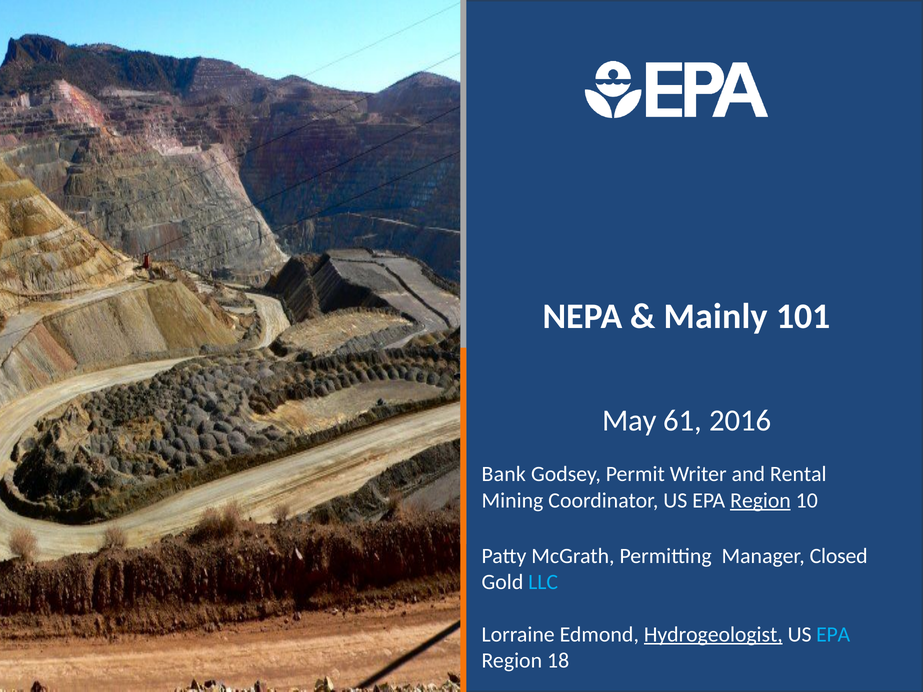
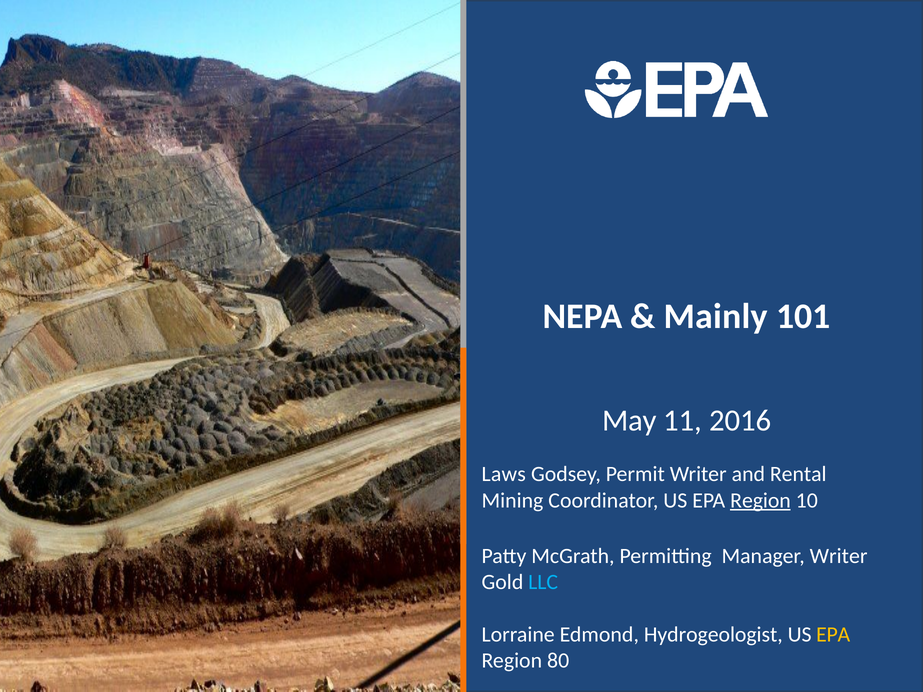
61: 61 -> 11 (683, 421)
Bank: Bank -> Laws (504, 474)
Manager Closed: Closed -> Writer (839, 556)
Hydrogeologist underline: present -> none (713, 635)
EPA colour: light blue -> yellow (833, 635)
18: 18 -> 80 (558, 661)
